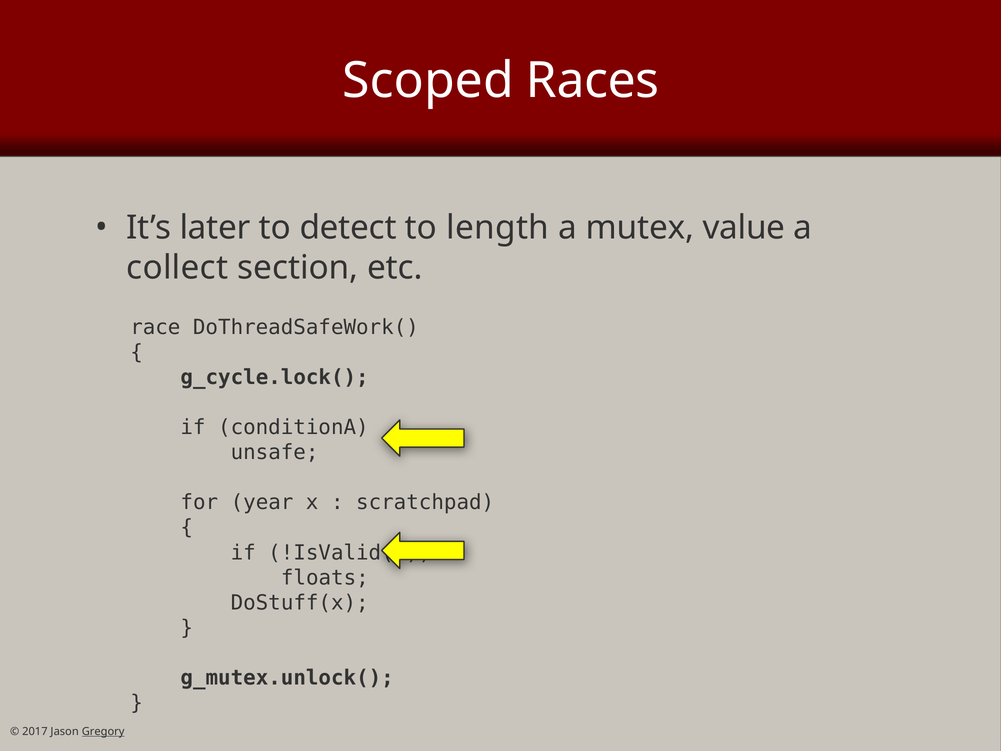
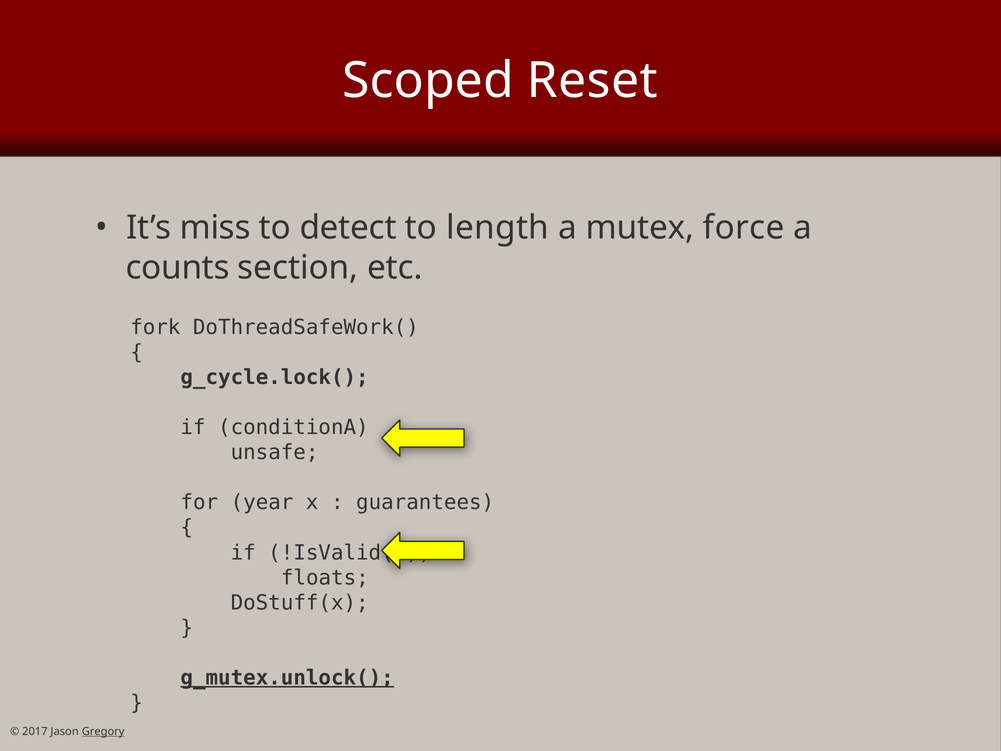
Races: Races -> Reset (592, 81)
later: later -> miss (215, 228)
value: value -> force (744, 228)
collect: collect -> counts (178, 268)
race: race -> fork (155, 327)
scratchpad: scratchpad -> guarantees (425, 502)
g_mutex.unlock( underline: none -> present (287, 678)
